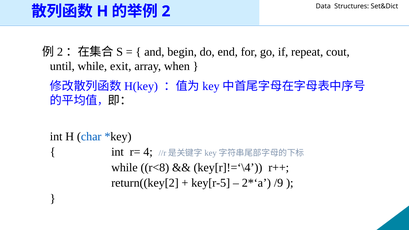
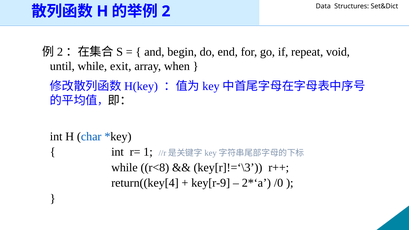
cout: cout -> void (338, 52)
4: 4 -> 1 (148, 152)
key[r]!=‘\4: key[r]!=‘\4 -> key[r]!=‘\3 (228, 168)
return((key[2: return((key[2 -> return((key[4 (145, 183)
key[r-5: key[r-5 -> key[r-9 (211, 183)
/9: /9 -> /0 (279, 183)
